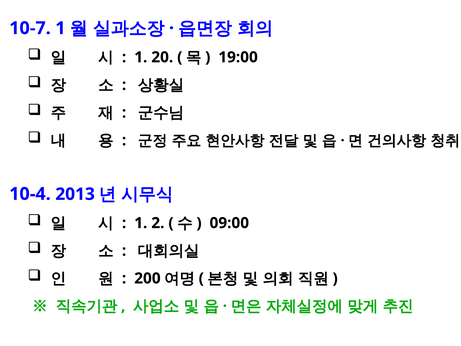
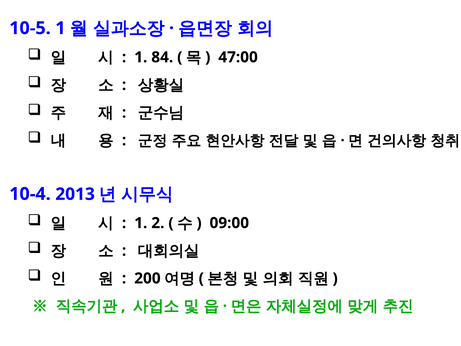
10-7: 10-7 -> 10-5 (30, 28)
20: 20 -> 84 (162, 57)
19:00: 19:00 -> 47:00 (238, 57)
